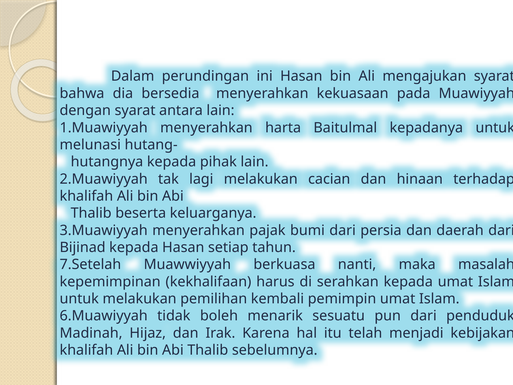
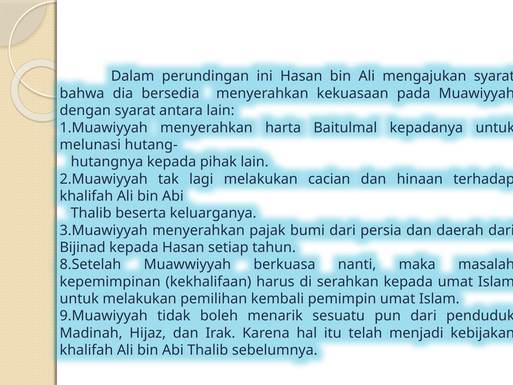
7.Setelah: 7.Setelah -> 8.Setelah (90, 264)
6.Muawiyyah: 6.Muawiyyah -> 9.Muawiyyah (104, 316)
